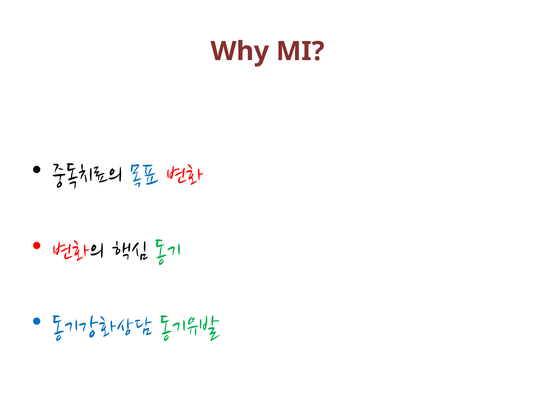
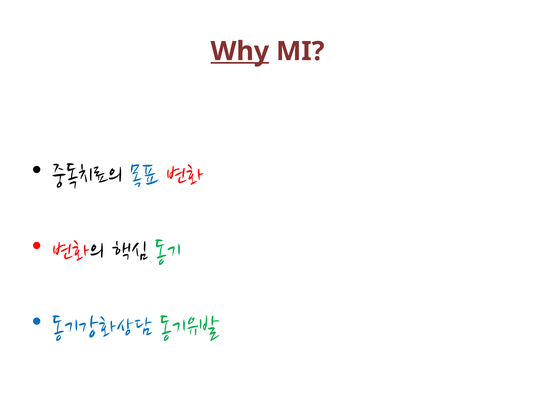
Why underline: none -> present (240, 51)
